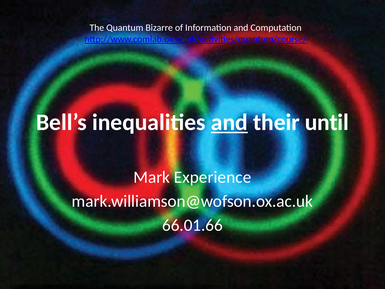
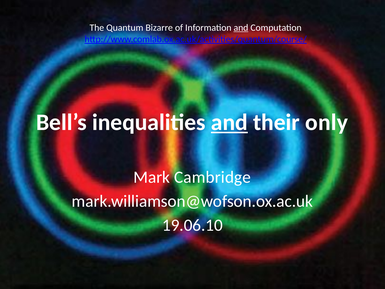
and underline: none -> present (241, 28)
until: until -> only (327, 122)
Experience: Experience -> Cambridge (213, 177)
66.01.66: 66.01.66 -> 19.06.10 (192, 225)
